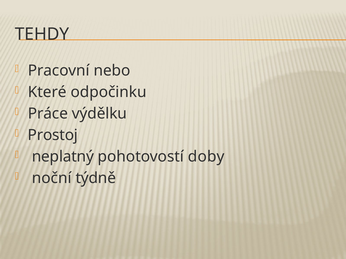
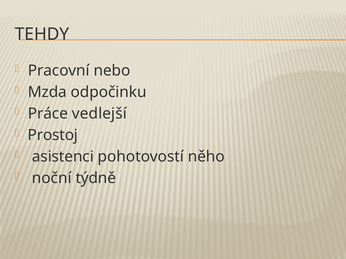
Které: Které -> Mzda (47, 92)
výdělku: výdělku -> vedlejší (99, 114)
neplatný: neplatný -> asistenci (63, 157)
doby: doby -> něho (206, 157)
